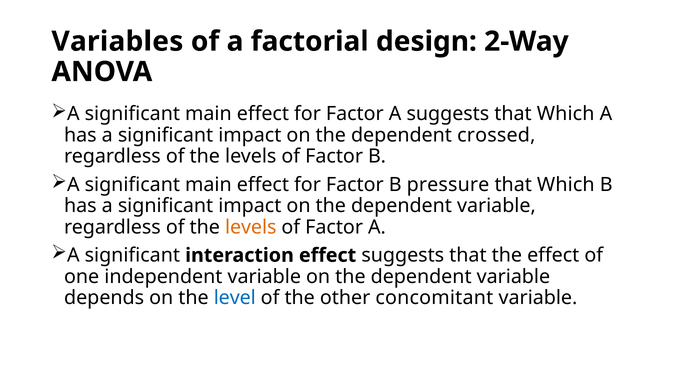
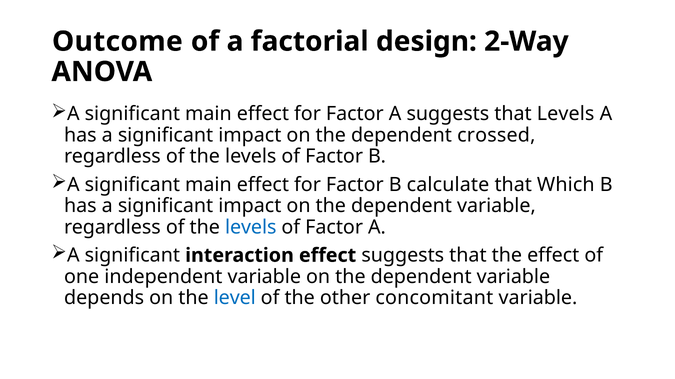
Variables: Variables -> Outcome (117, 42)
suggests that Which: Which -> Levels (566, 114)
pressure: pressure -> calculate (448, 185)
levels colour: orange -> blue (251, 227)
